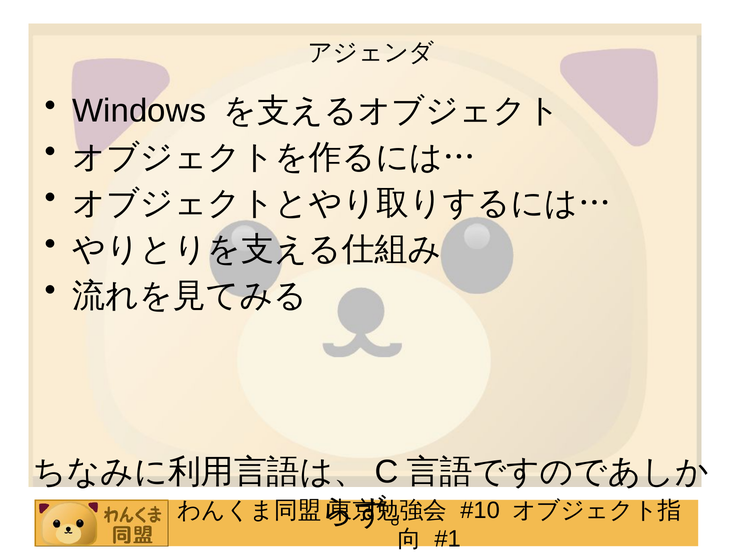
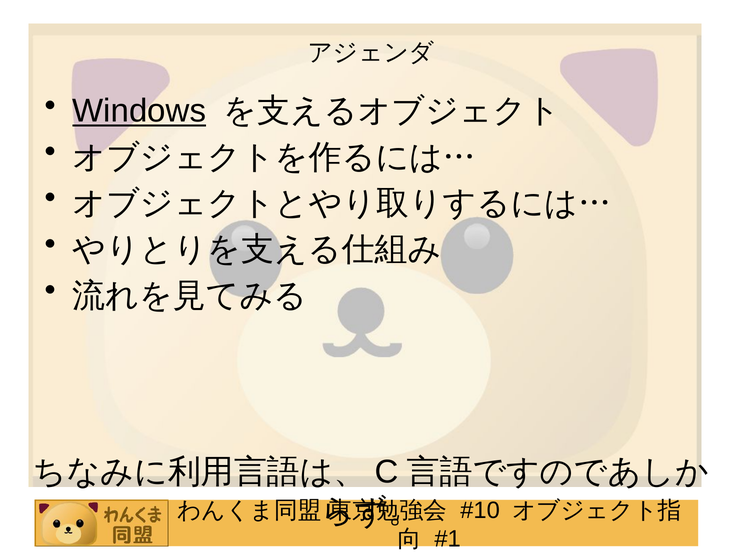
Windows underline: none -> present (139, 111)
